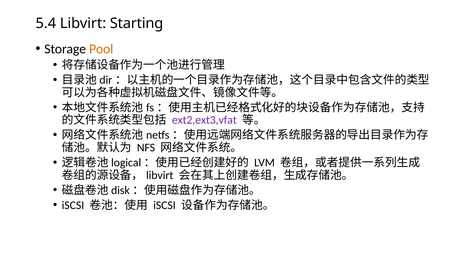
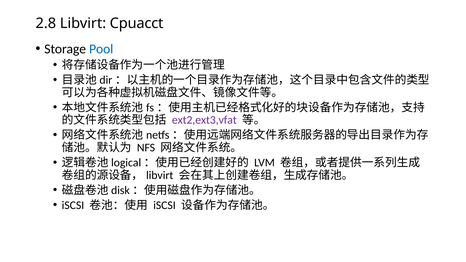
5.4: 5.4 -> 2.8 (46, 23)
Starting: Starting -> Cpuacct (137, 23)
Pool colour: orange -> blue (101, 49)
